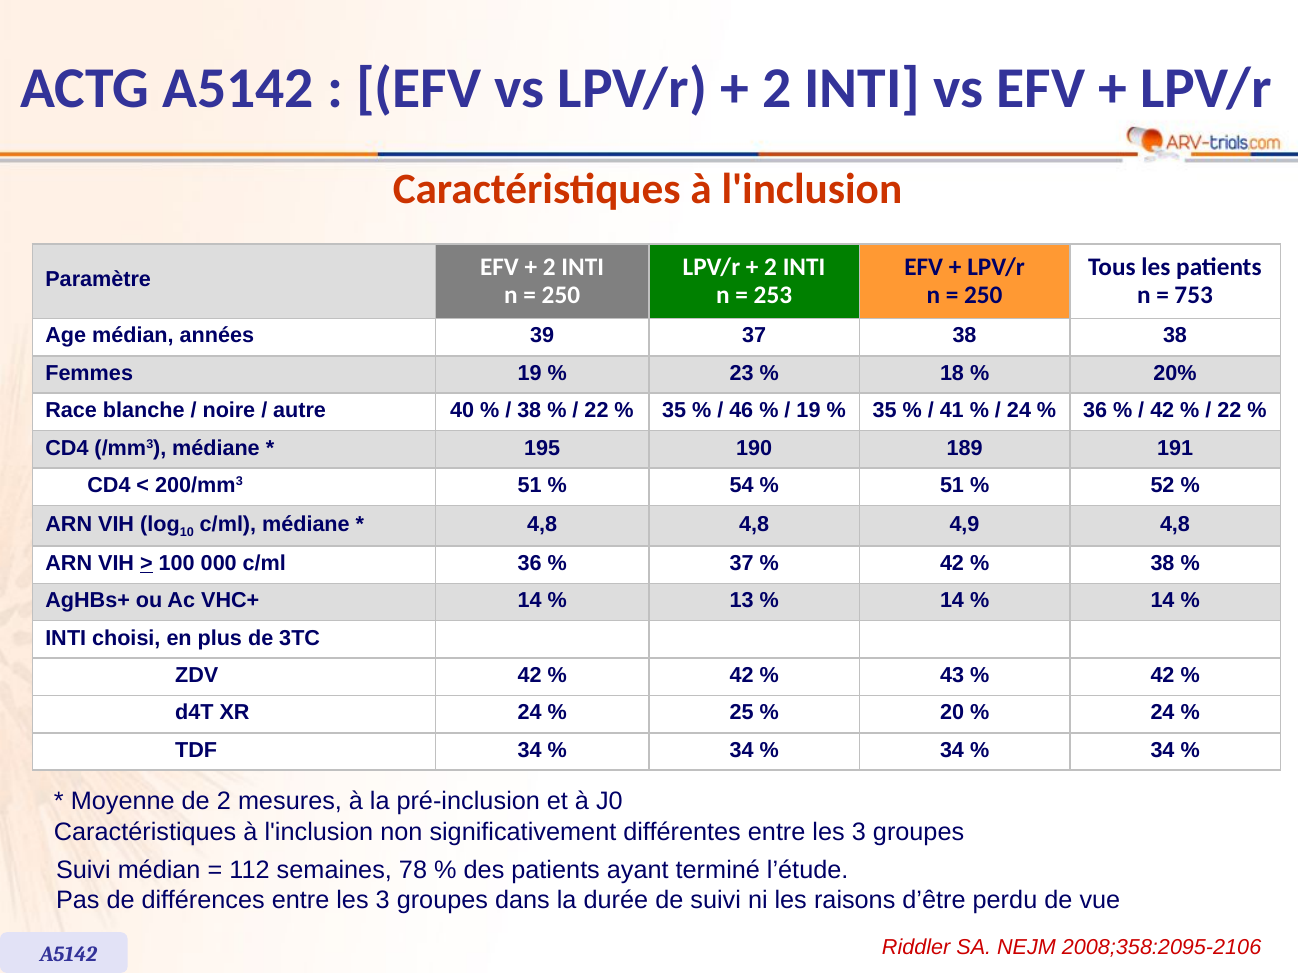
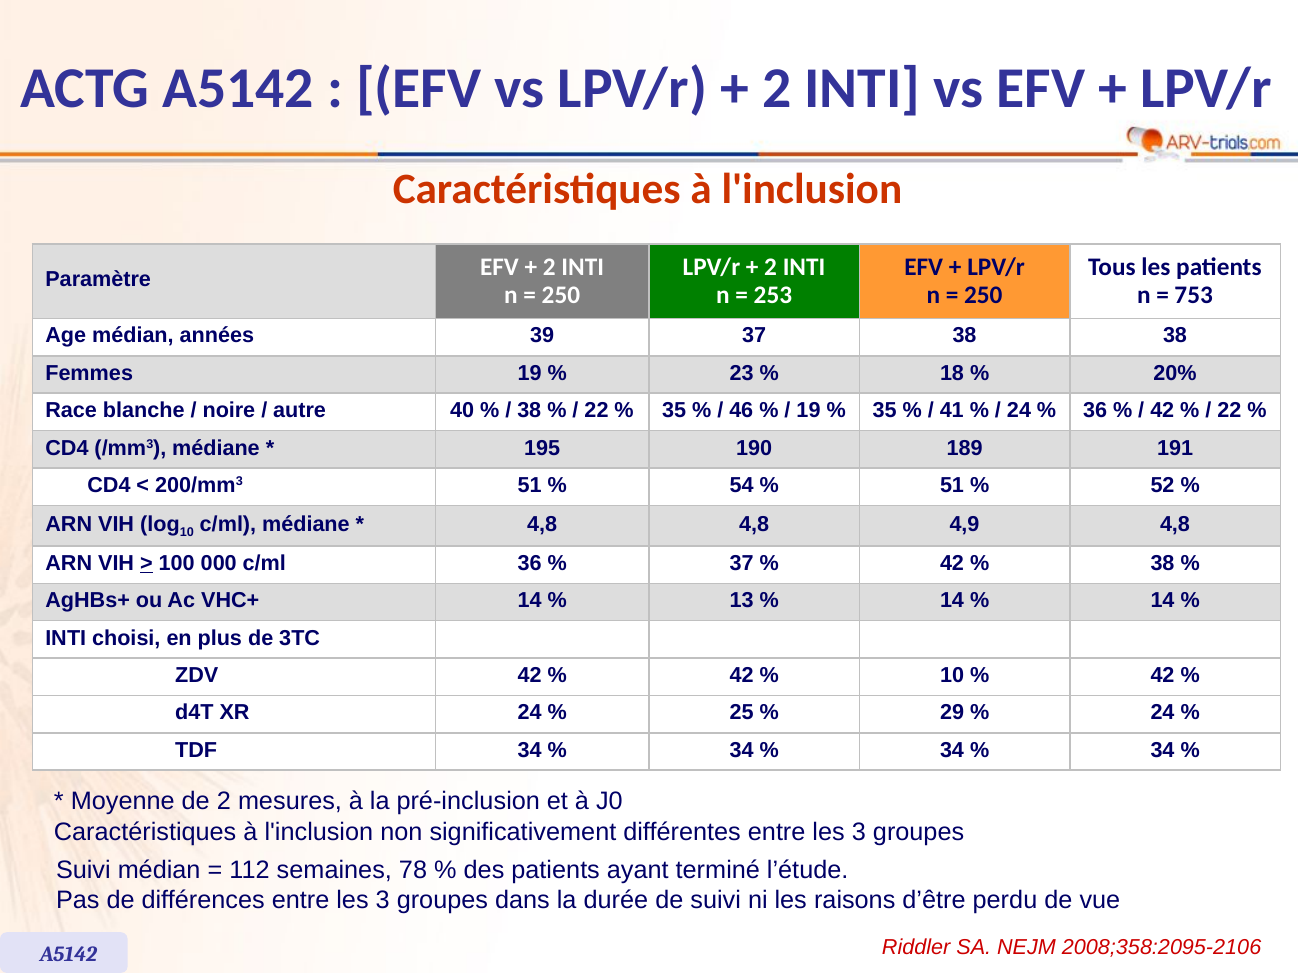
43: 43 -> 10 (952, 676)
20: 20 -> 29 (952, 713)
